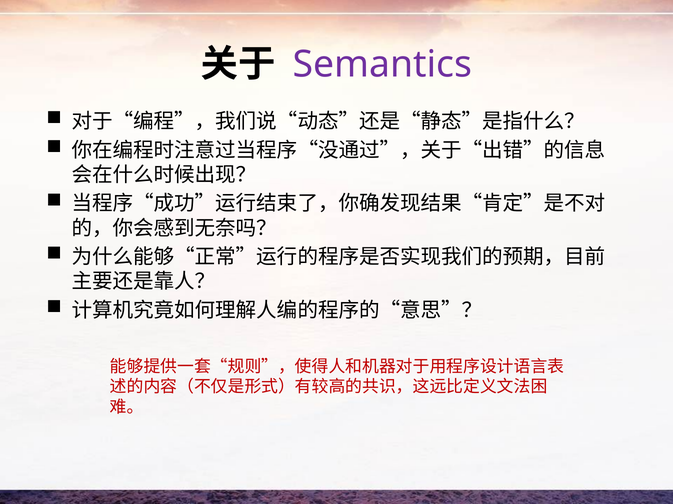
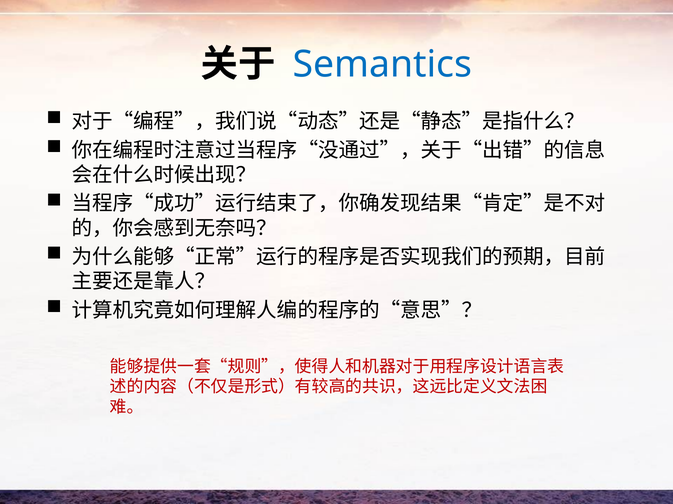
Semantics colour: purple -> blue (383, 64)
